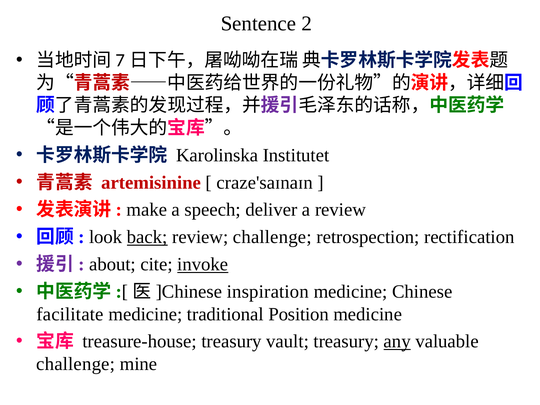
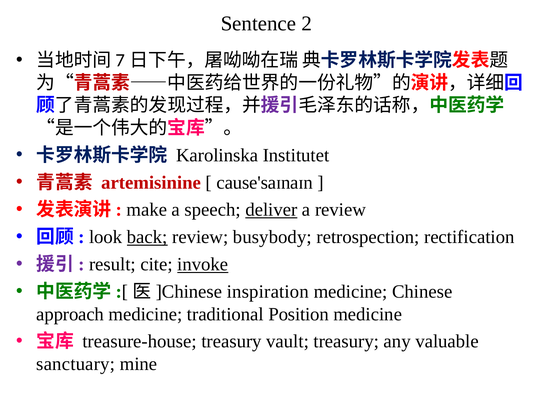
craze'saɪnaɪn: craze'saɪnaɪn -> cause'saɪnaɪn (265, 182)
deliver underline: none -> present (271, 210)
review challenge: challenge -> busybody (272, 237)
about: about -> result (112, 264)
facilitate: facilitate -> approach (70, 314)
any underline: present -> none (397, 341)
challenge: challenge -> sanctuary (76, 364)
